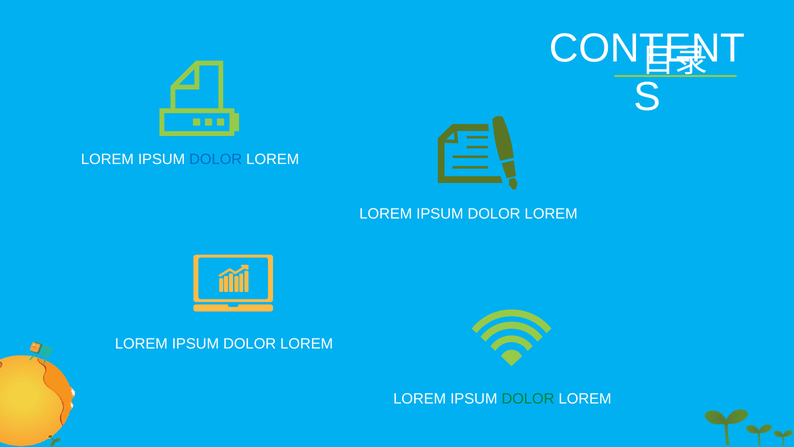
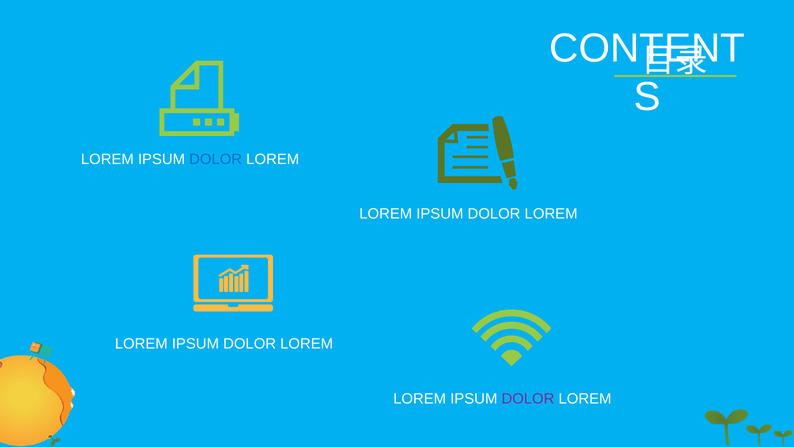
DOLOR colour: green -> purple (528, 398)
